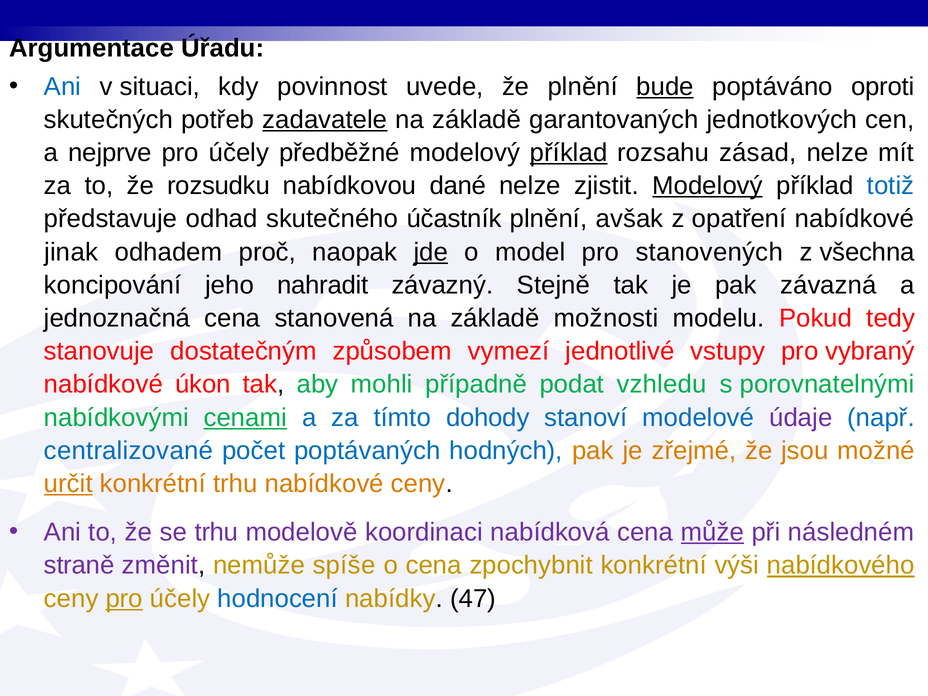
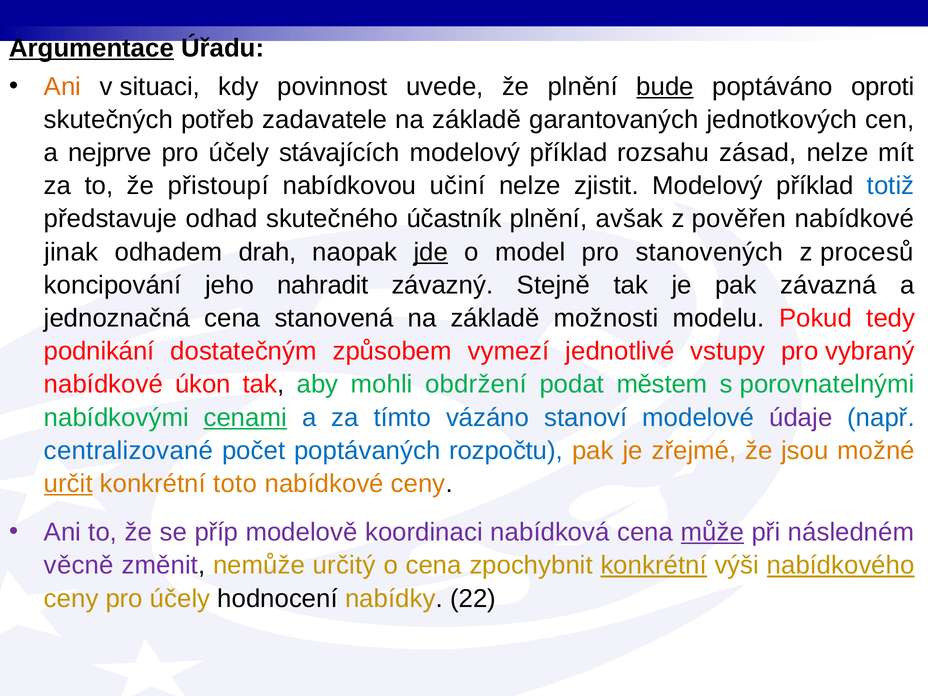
Argumentace underline: none -> present (92, 48)
Ani colour: blue -> orange (63, 87)
zadavatele underline: present -> none (325, 120)
předběžné: předběžné -> stávajících (339, 153)
příklad underline: present -> none (569, 153)
rozsudku: rozsudku -> přistoupí (218, 186)
dané: dané -> učiní (458, 186)
Modelový underline: present -> none (708, 186)
opatření: opatření -> pověřen (739, 219)
proč: proč -> drah (268, 252)
všechna: všechna -> procesů (867, 252)
stanovuje: stanovuje -> podnikání (99, 351)
případně: případně -> obdržení (476, 384)
vzhledu: vzhledu -> městem (662, 384)
dohody: dohody -> vázáno (488, 418)
hodných: hodných -> rozpočtu (506, 451)
konkrétní trhu: trhu -> toto (235, 484)
se trhu: trhu -> příp (216, 532)
straně: straně -> věcně (79, 565)
spíše: spíše -> určitý (344, 565)
konkrétní underline: none -> present (654, 565)
pro underline: present -> none (124, 599)
hodnocení colour: blue -> black (278, 599)
47: 47 -> 22 (473, 599)
